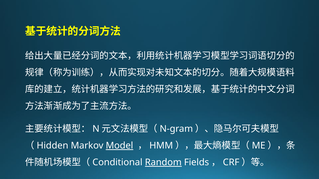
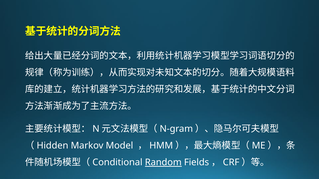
Model underline: present -> none (119, 146)
